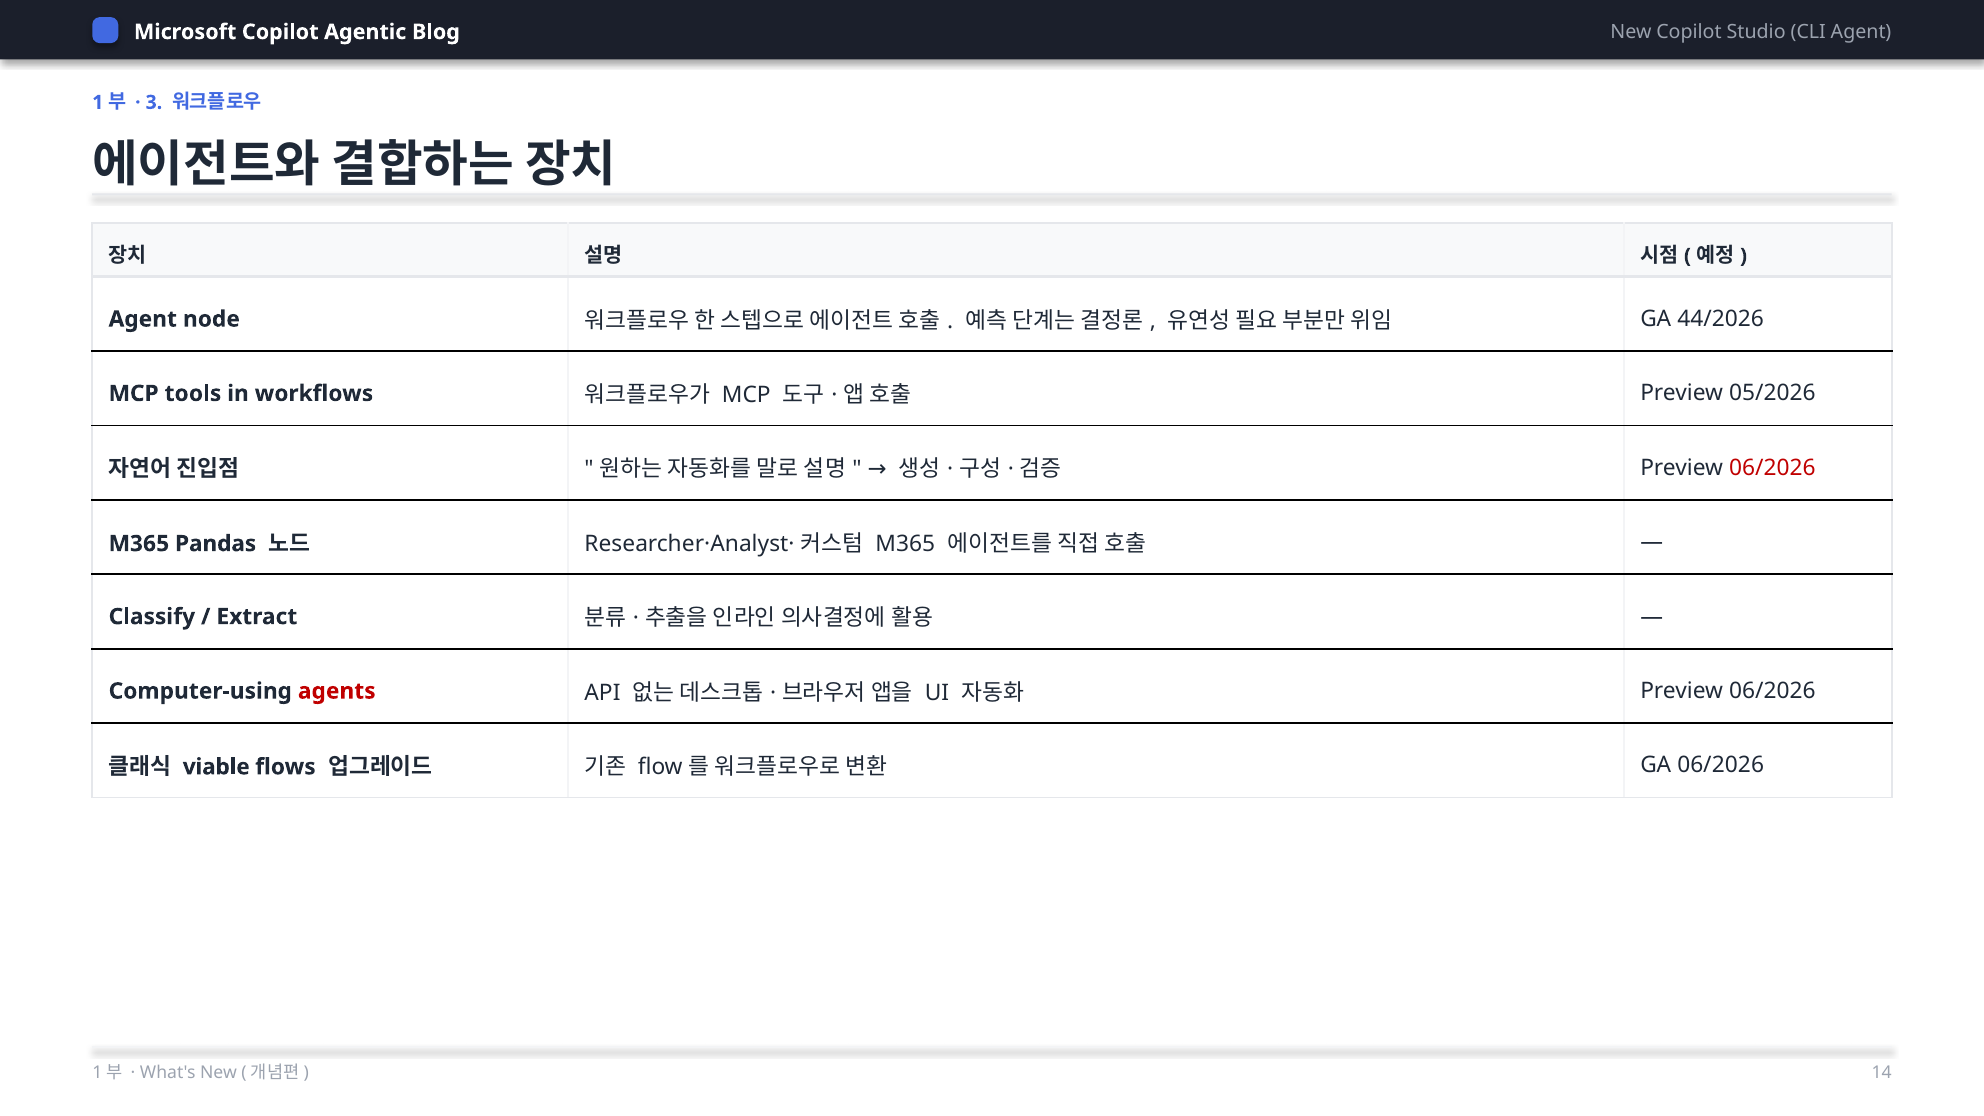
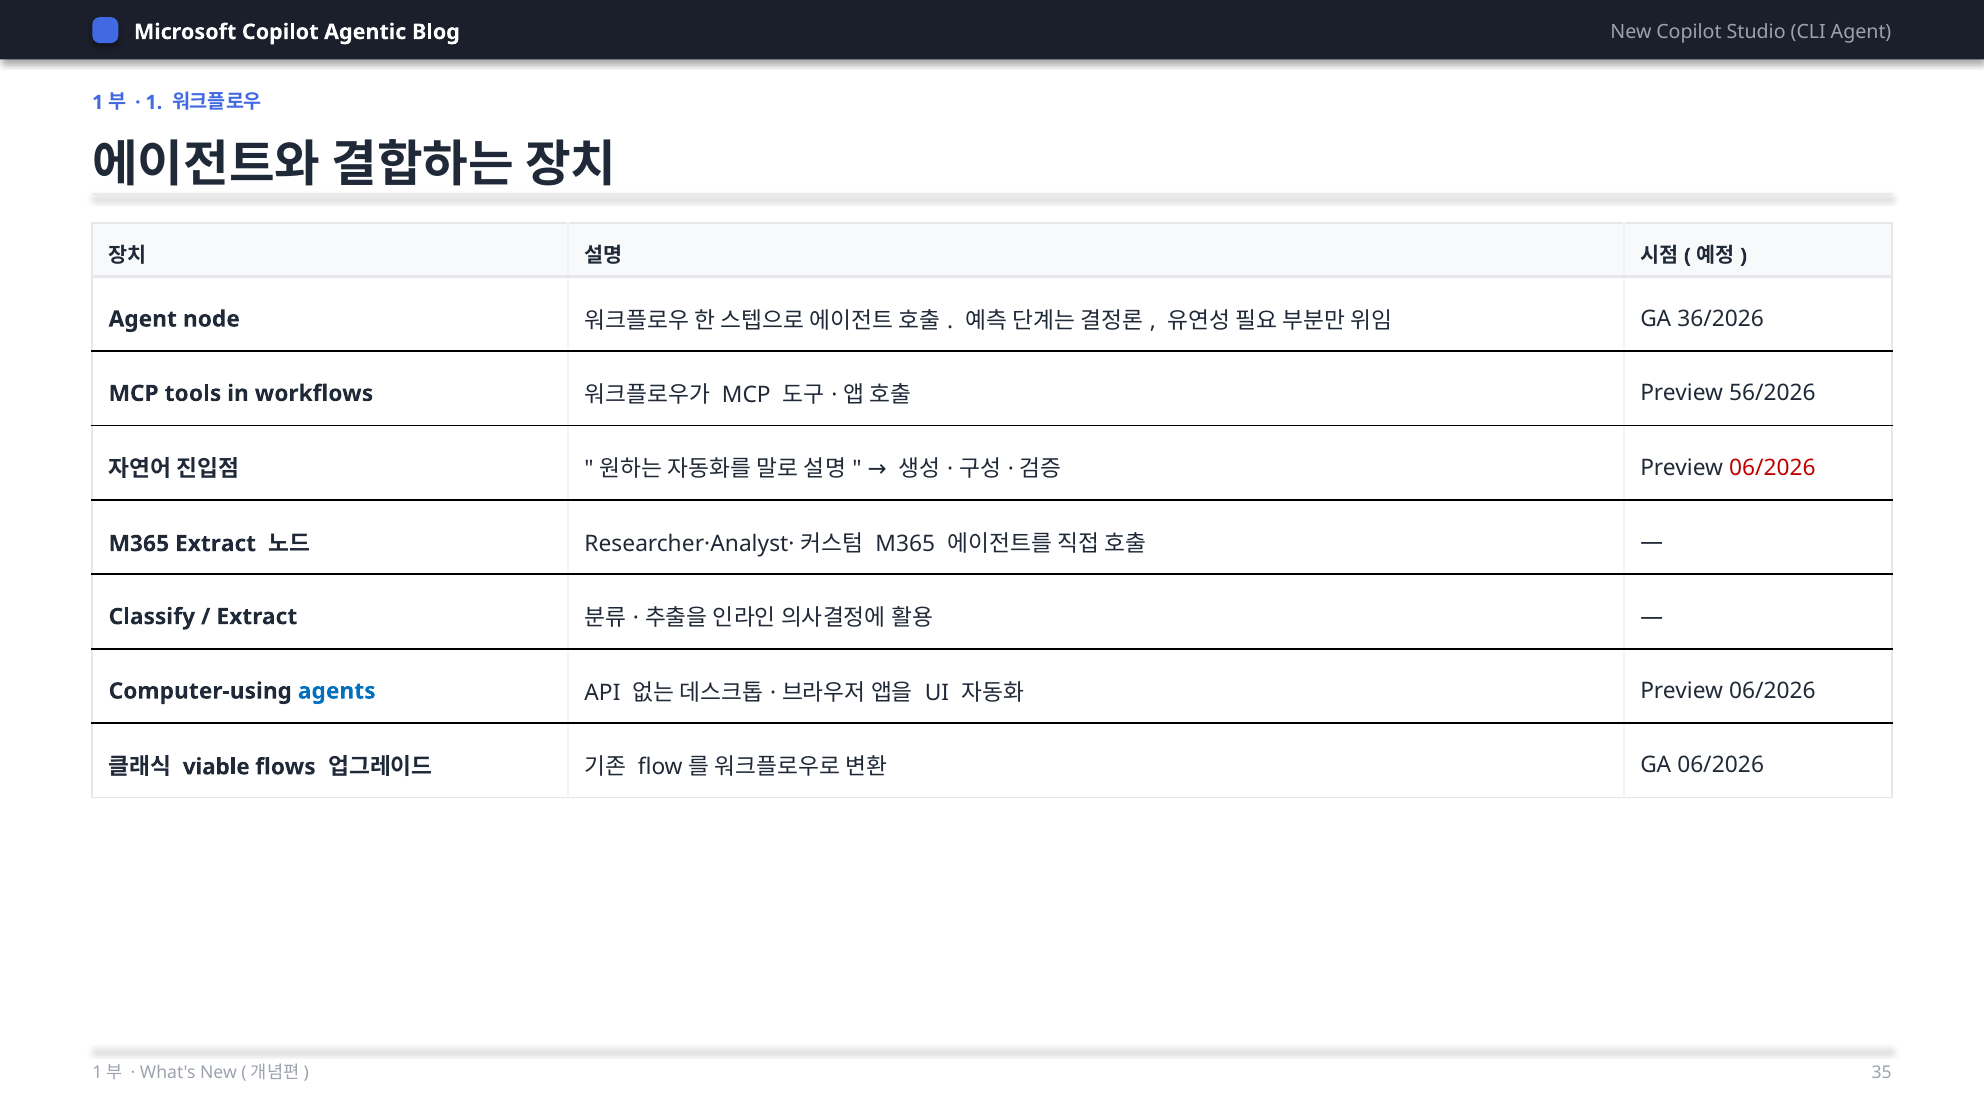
3: 3 -> 1 (154, 102)
44/2026: 44/2026 -> 36/2026 (1721, 319)
05/2026: 05/2026 -> 56/2026 (1772, 394)
M365 Pandas: Pandas -> Extract (216, 544)
agents colour: red -> blue (337, 691)
14: 14 -> 35 (1882, 1073)
